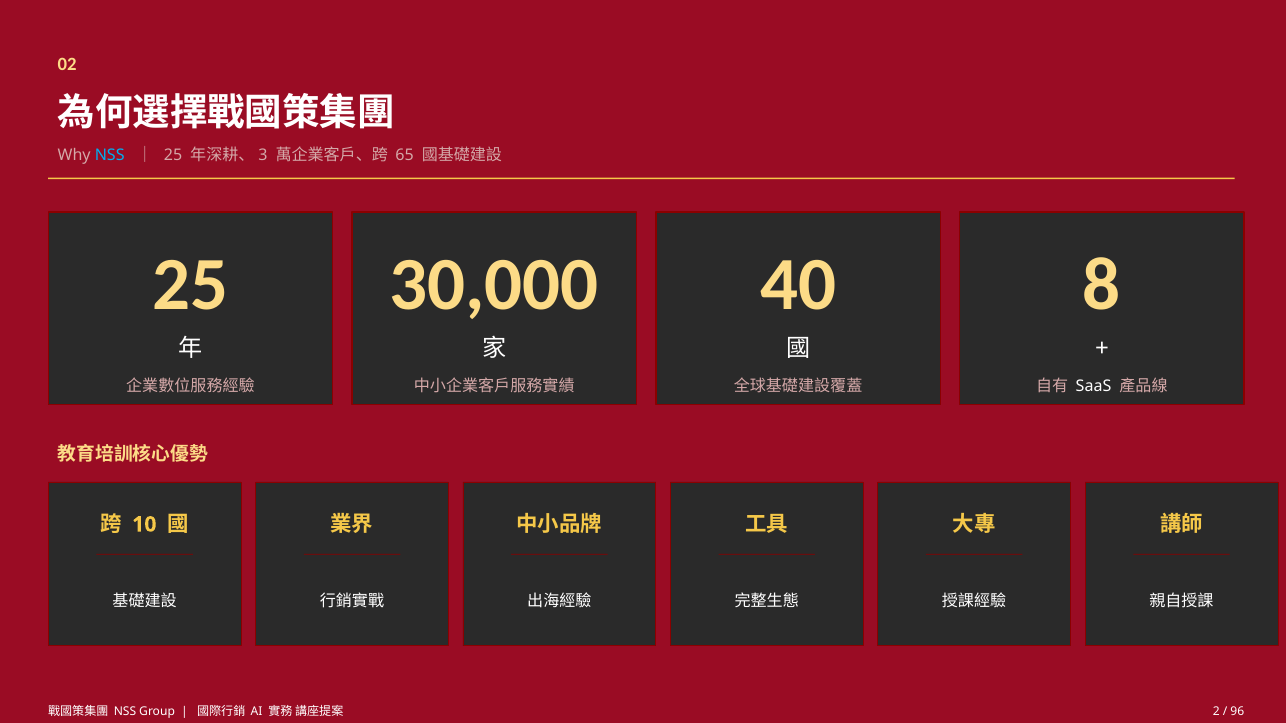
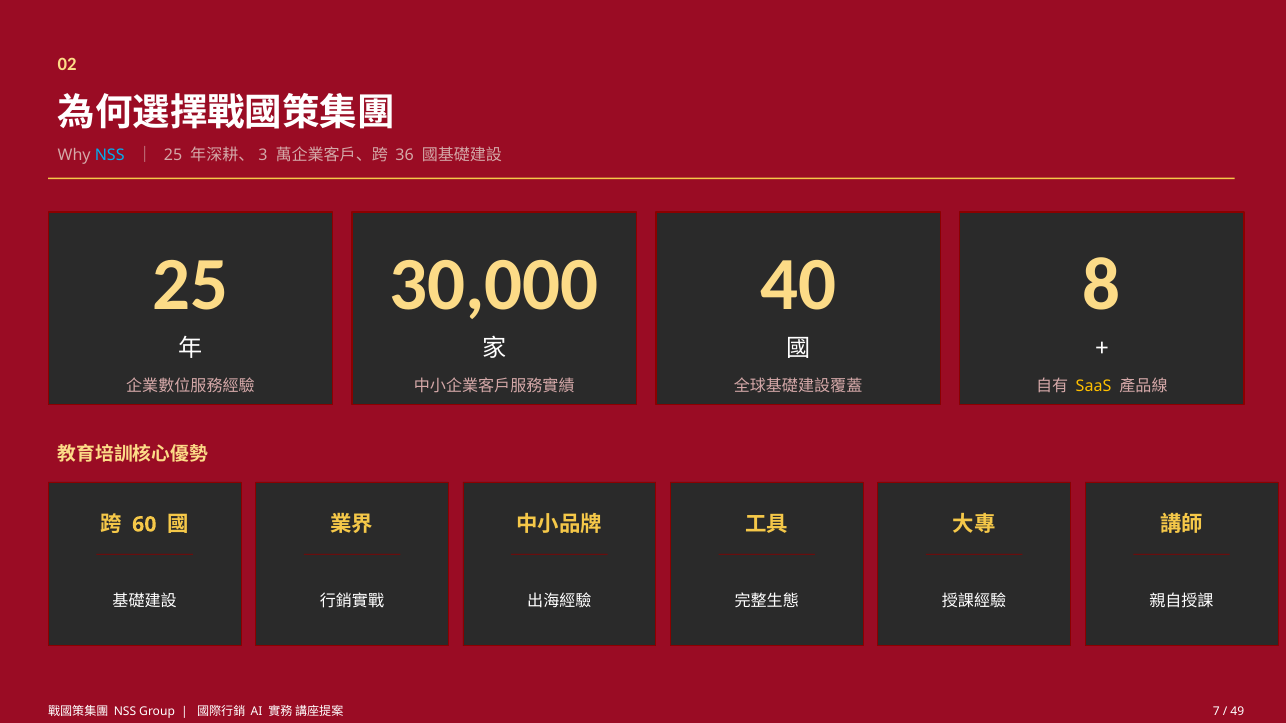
65: 65 -> 36 (405, 155)
SaaS colour: white -> yellow (1094, 387)
10: 10 -> 60 (144, 525)
2: 2 -> 7 (1216, 712)
96: 96 -> 49 (1237, 712)
